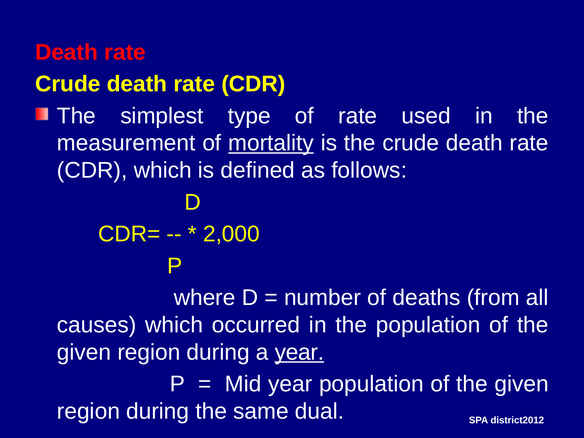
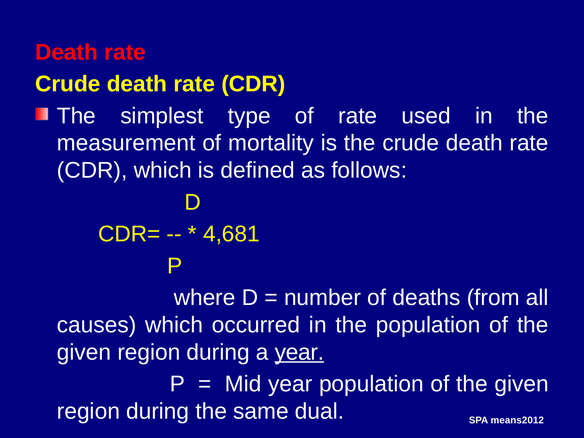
mortality underline: present -> none (271, 143)
2,000: 2,000 -> 4,681 (231, 234)
district2012: district2012 -> means2012 (517, 420)
